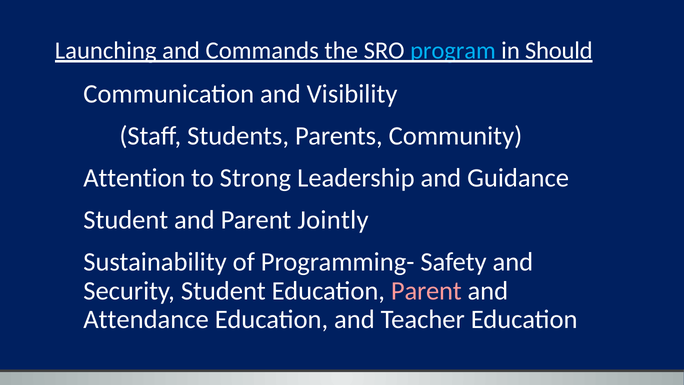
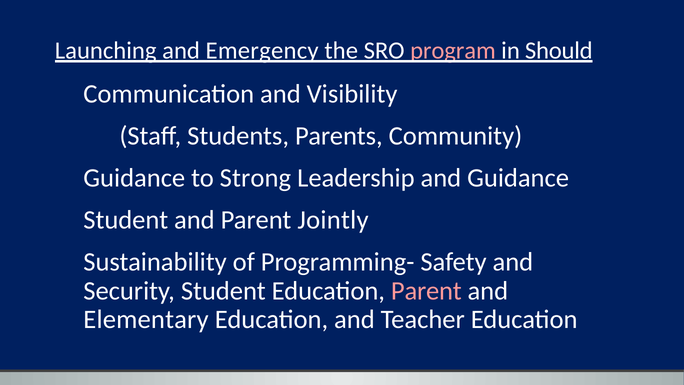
Commands: Commands -> Emergency (262, 51)
program colour: light blue -> pink (453, 51)
Attention: Attention -> Guidance (134, 178)
Attendance: Attendance -> Elementary (146, 319)
